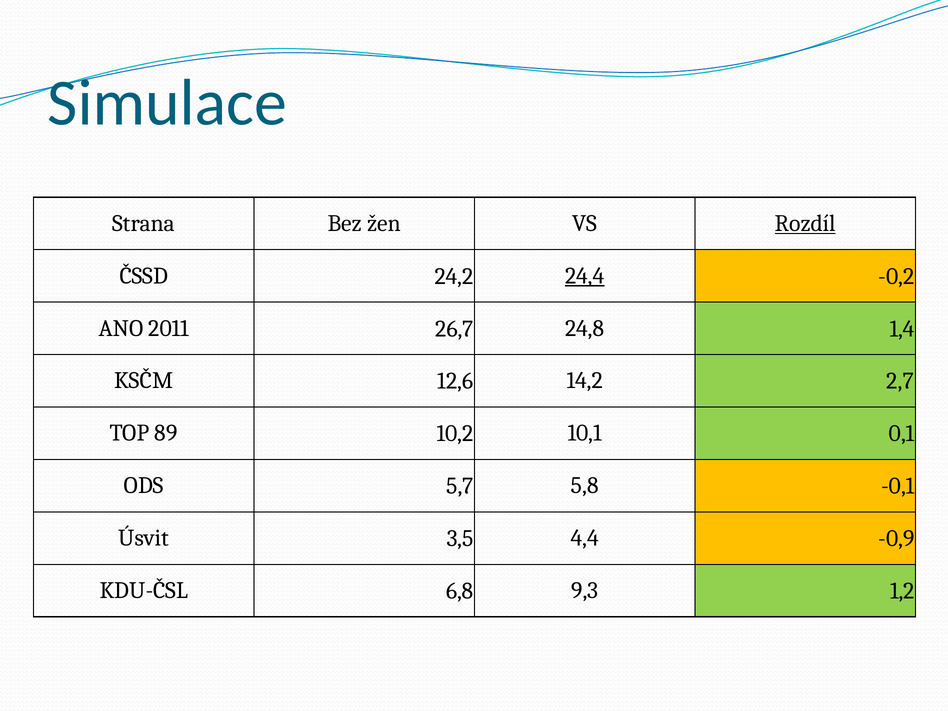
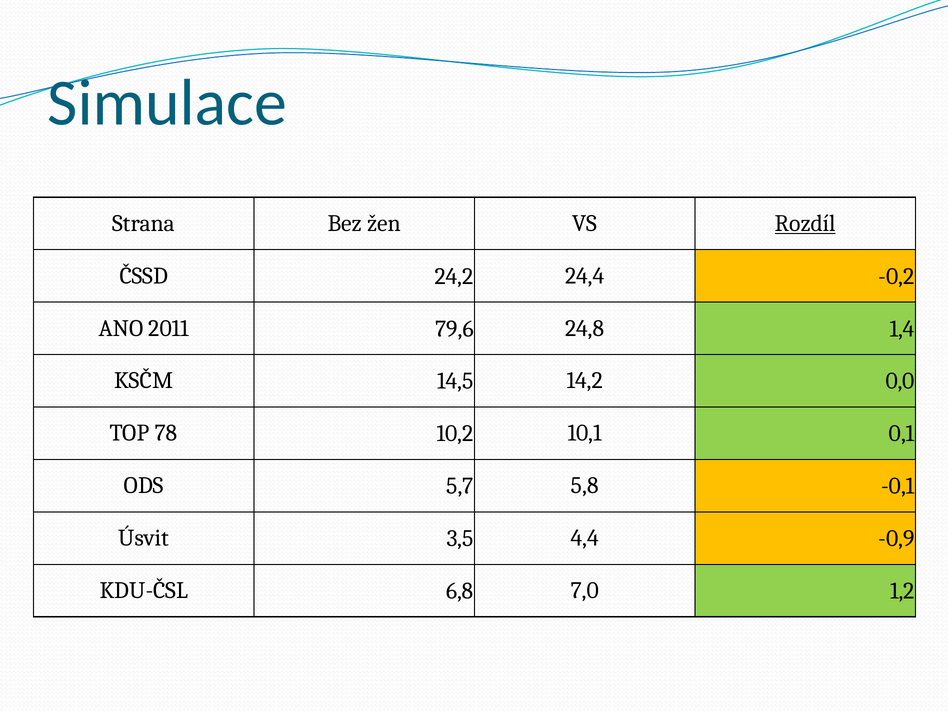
24,4 underline: present -> none (585, 276)
26,7: 26,7 -> 79,6 (455, 329)
12,6: 12,6 -> 14,5 (455, 381)
2,7: 2,7 -> 0,0 (900, 381)
89: 89 -> 78 (166, 433)
9,3: 9,3 -> 7,0 (585, 590)
